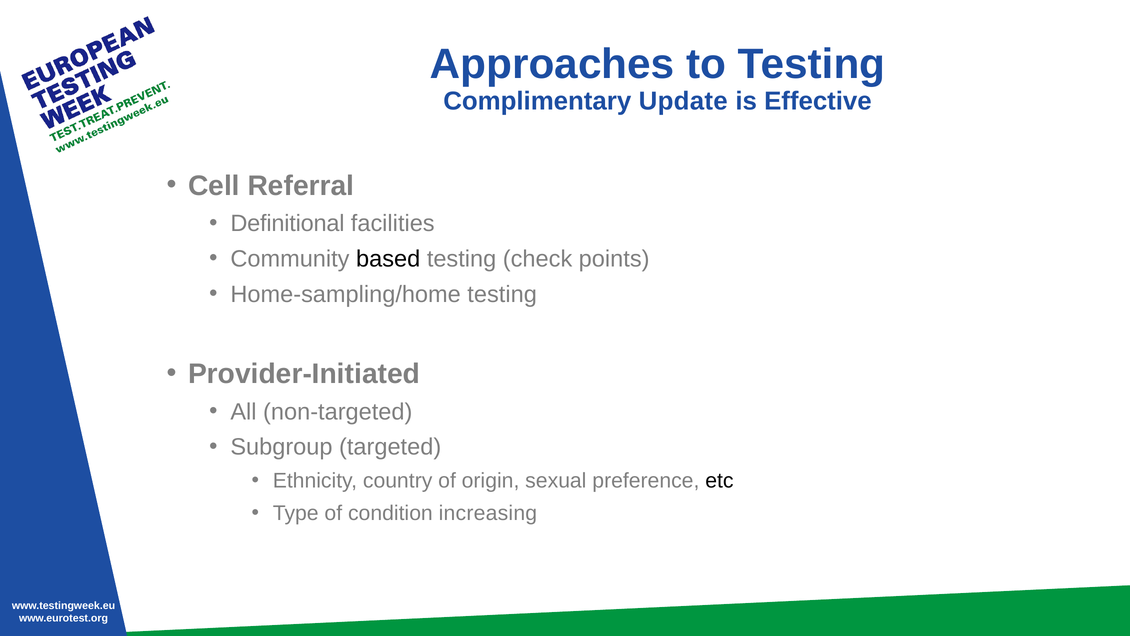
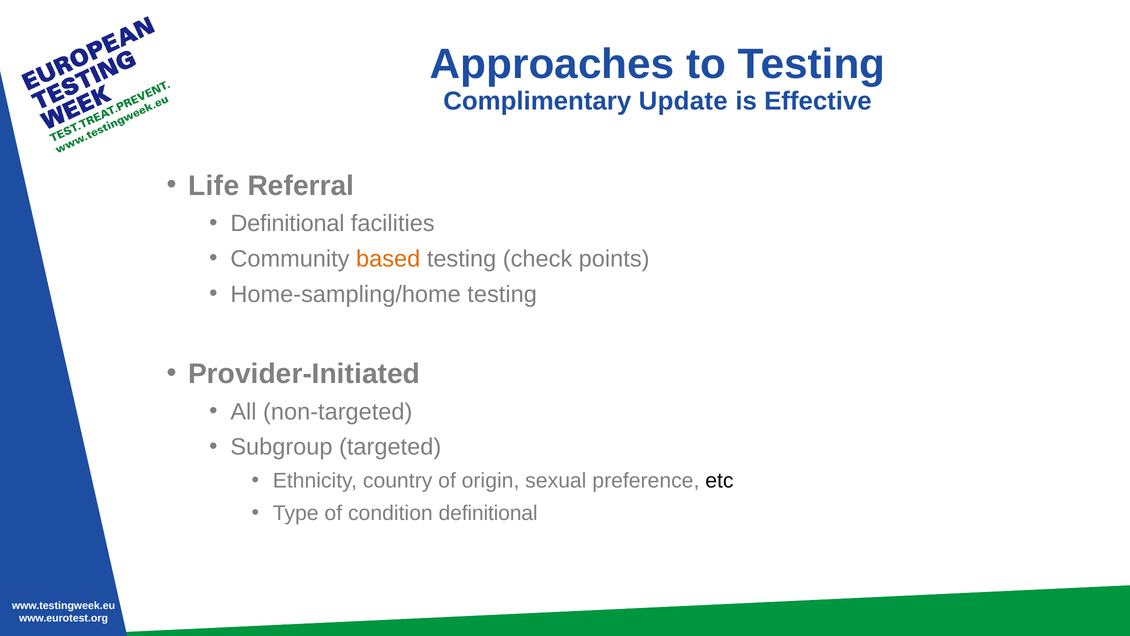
Cell: Cell -> Life (214, 186)
based colour: black -> orange (388, 259)
condition increasing: increasing -> definitional (488, 513)
